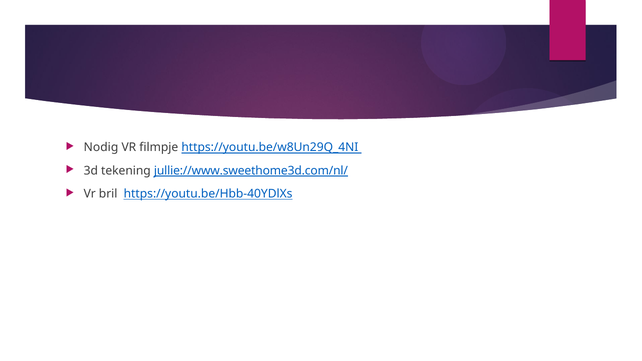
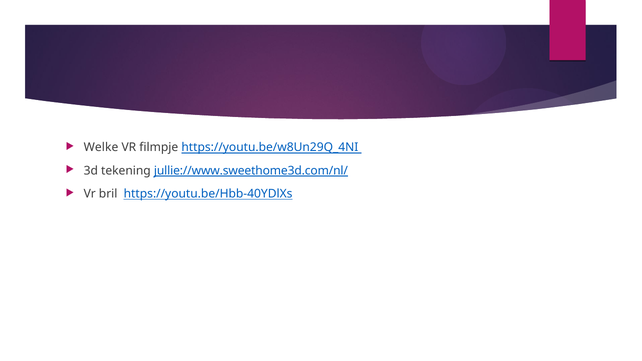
Nodig: Nodig -> Welke (101, 148)
